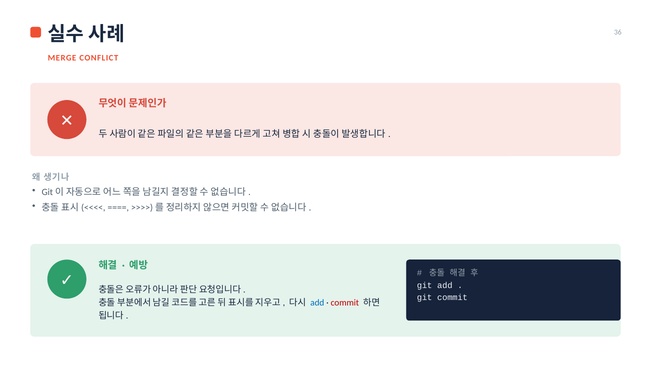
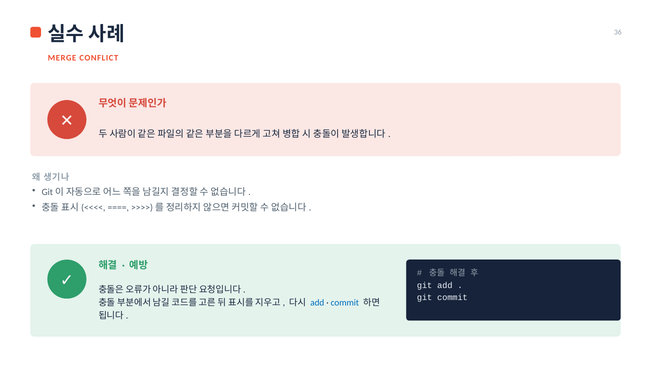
commit colour: red -> blue (345, 303)
